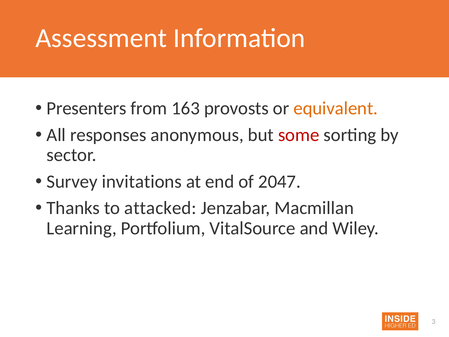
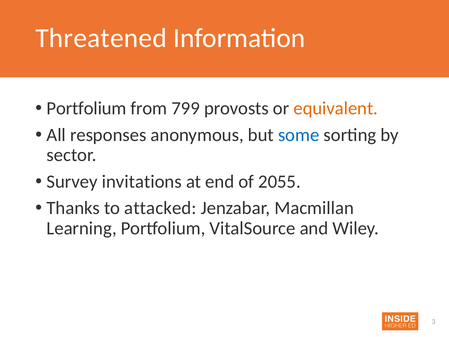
Assessment: Assessment -> Threatened (101, 38)
Presenters: Presenters -> Portfolium (87, 108)
163: 163 -> 799 (186, 108)
some colour: red -> blue (299, 135)
2047: 2047 -> 2055 (280, 181)
